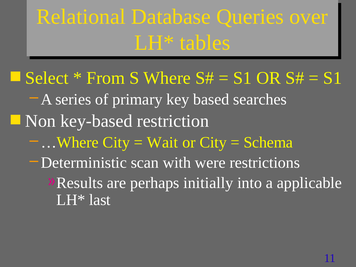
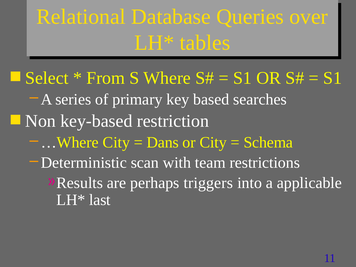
Wait: Wait -> Dans (163, 142)
were: were -> team (210, 163)
initially: initially -> triggers (208, 183)
